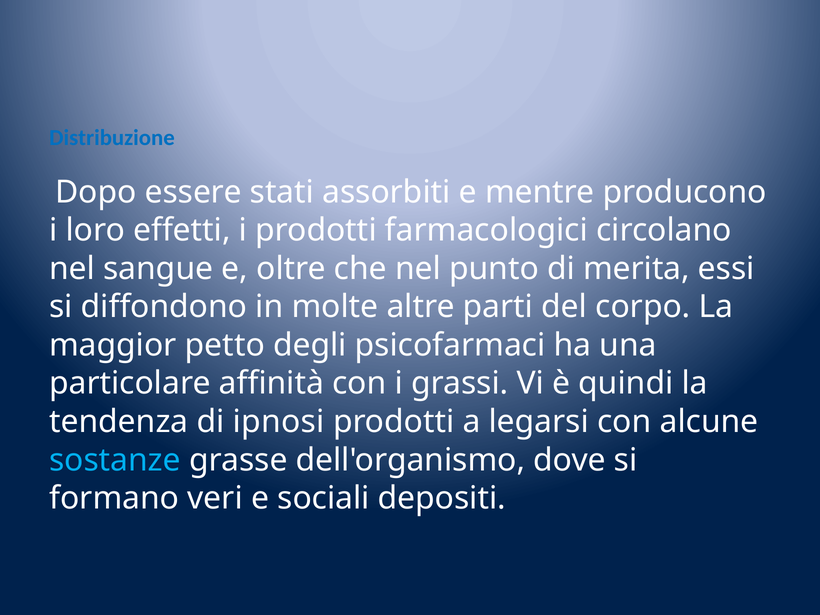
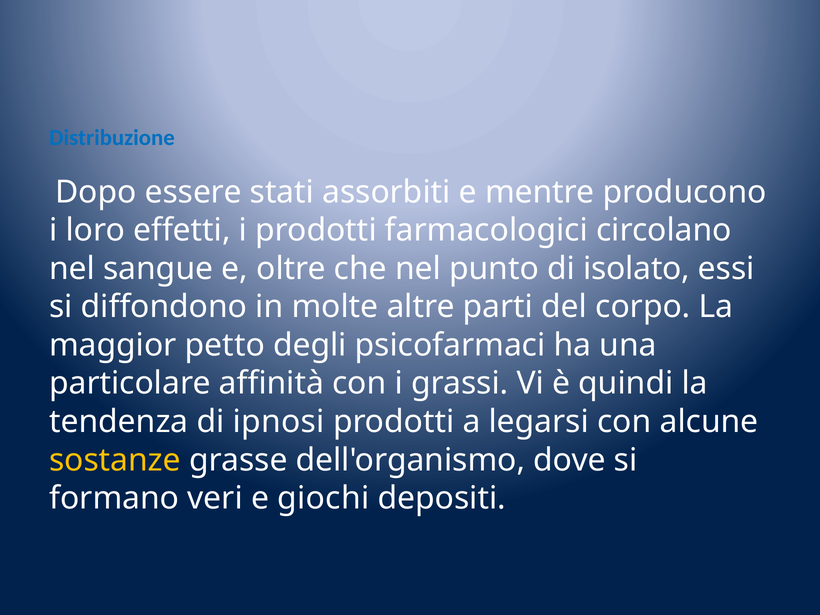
merita: merita -> isolato (637, 269)
sostanze colour: light blue -> yellow (115, 460)
sociali: sociali -> giochi (323, 498)
